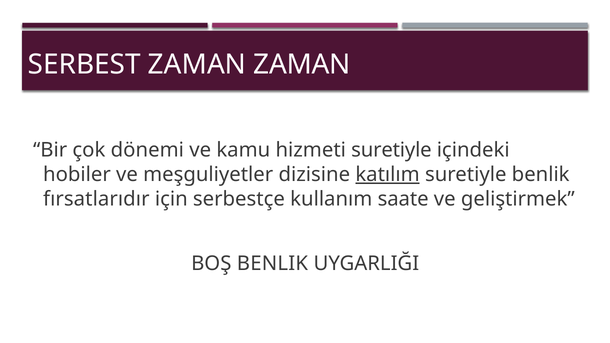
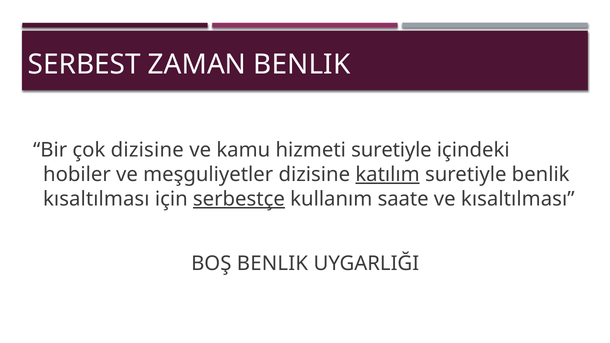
ZAMAN ZAMAN: ZAMAN -> BENLIK (302, 65)
çok dönemi: dönemi -> dizisine (147, 150)
fırsatlarıdır: fırsatlarıdır -> kısaltılması (96, 199)
serbestçe underline: none -> present (239, 199)
ve geliştirmek: geliştirmek -> kısaltılması (518, 199)
